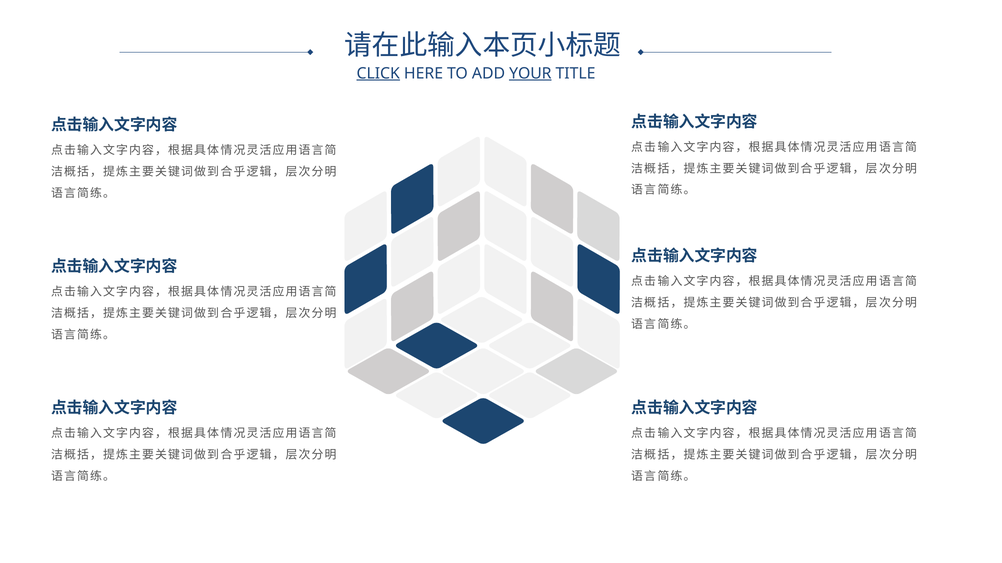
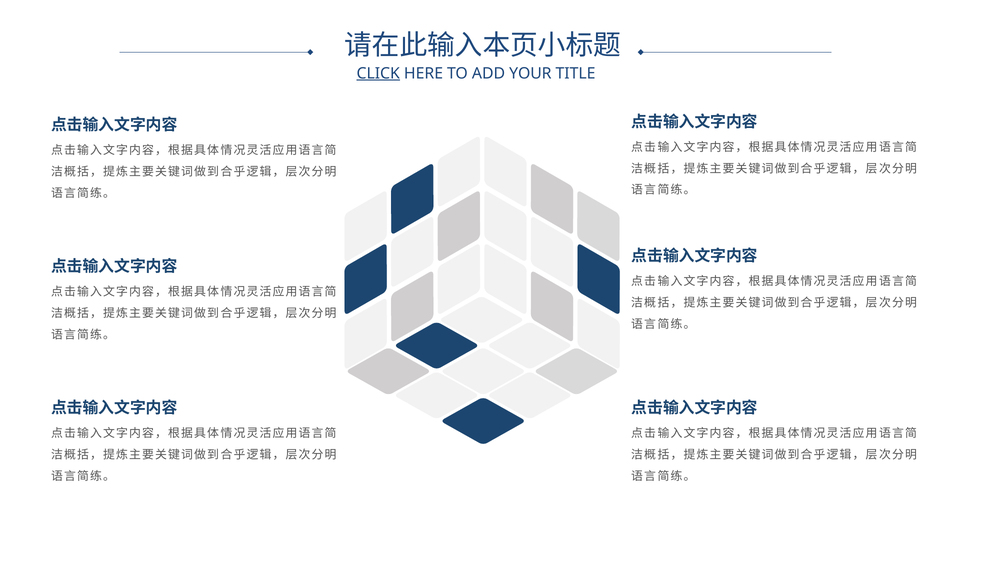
YOUR underline: present -> none (530, 73)
